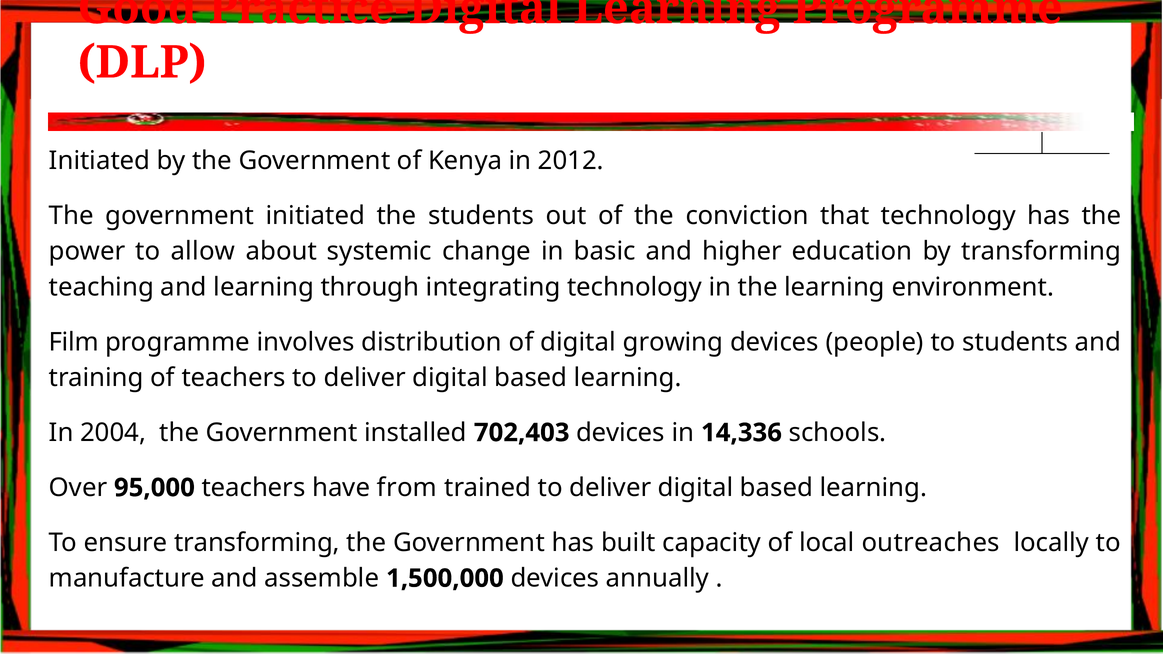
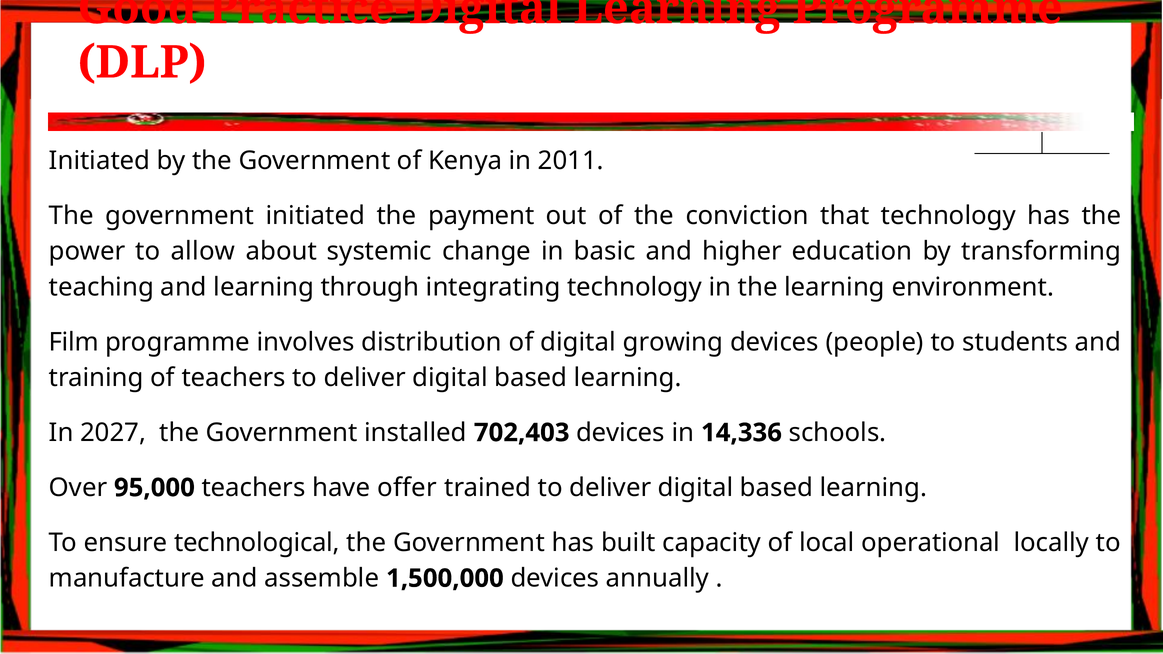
2012: 2012 -> 2011 (571, 161)
the students: students -> payment (481, 216)
2004: 2004 -> 2027 (113, 433)
from: from -> offer (407, 488)
ensure transforming: transforming -> technological (257, 543)
outreaches: outreaches -> operational (931, 543)
